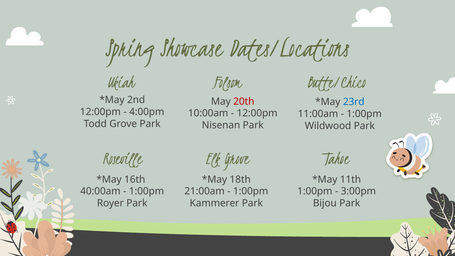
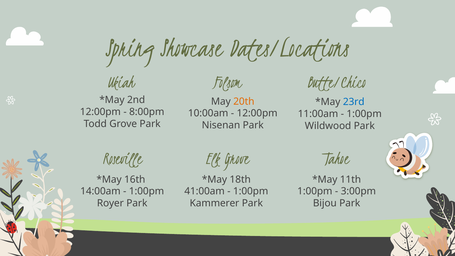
20th colour: red -> orange (244, 101)
4:00pm: 4:00pm -> 8:00pm (147, 112)
40:00am: 40:00am -> 14:00am (100, 191)
21:00am: 21:00am -> 41:00am (205, 191)
